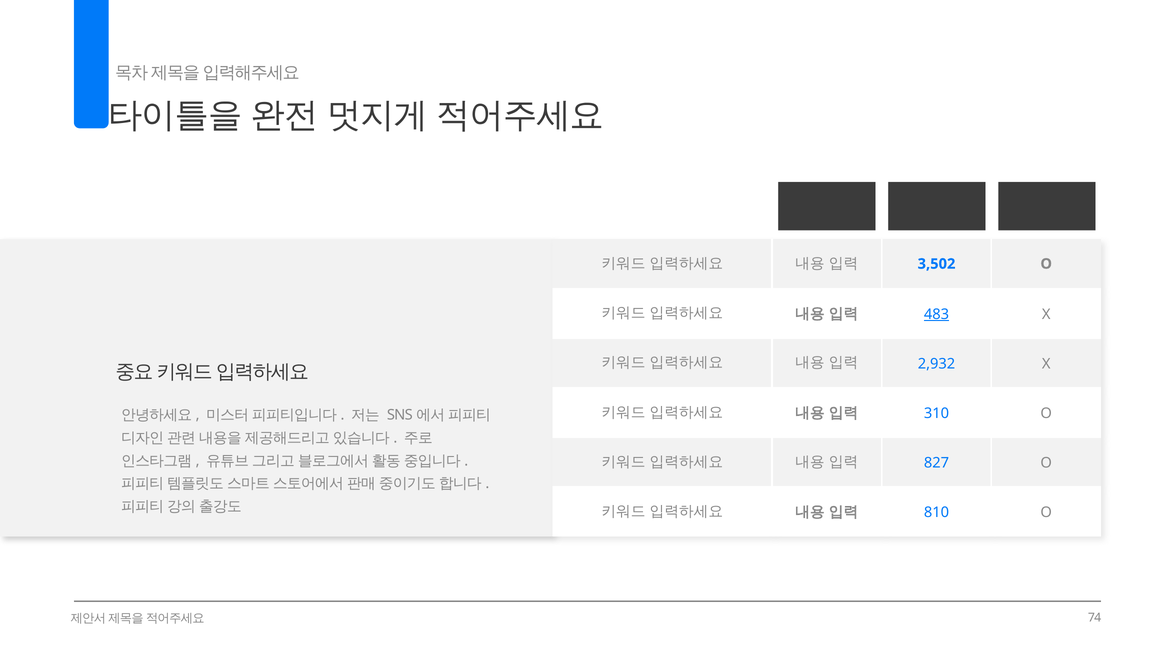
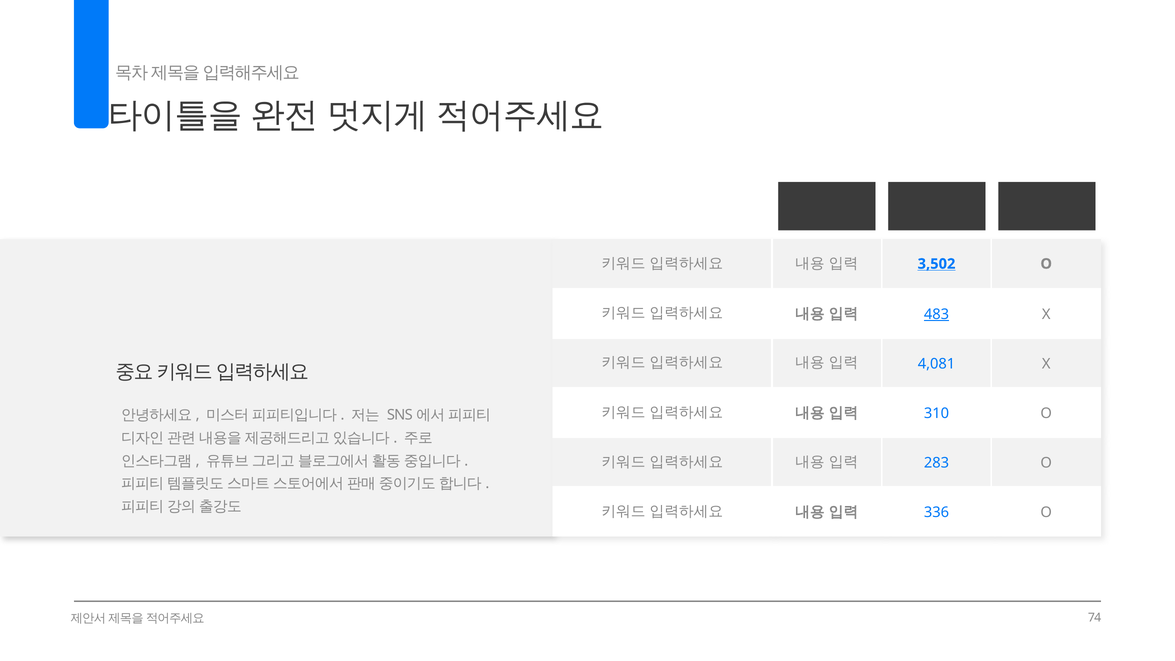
3,502 underline: none -> present (937, 264)
2,932: 2,932 -> 4,081 (936, 364)
827: 827 -> 283 (937, 463)
810: 810 -> 336 (937, 513)
